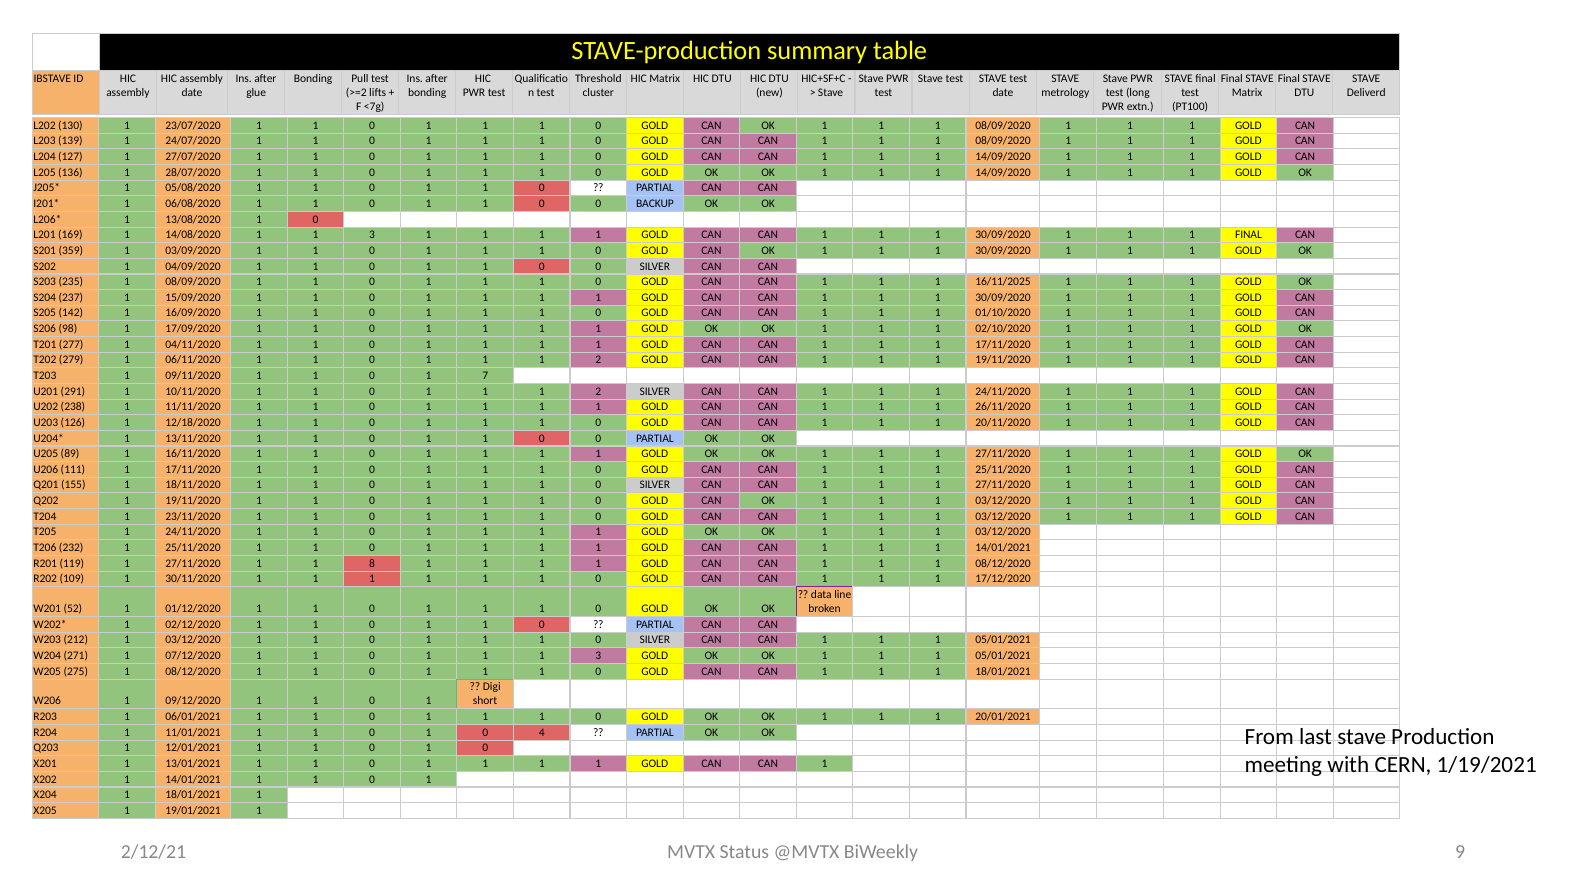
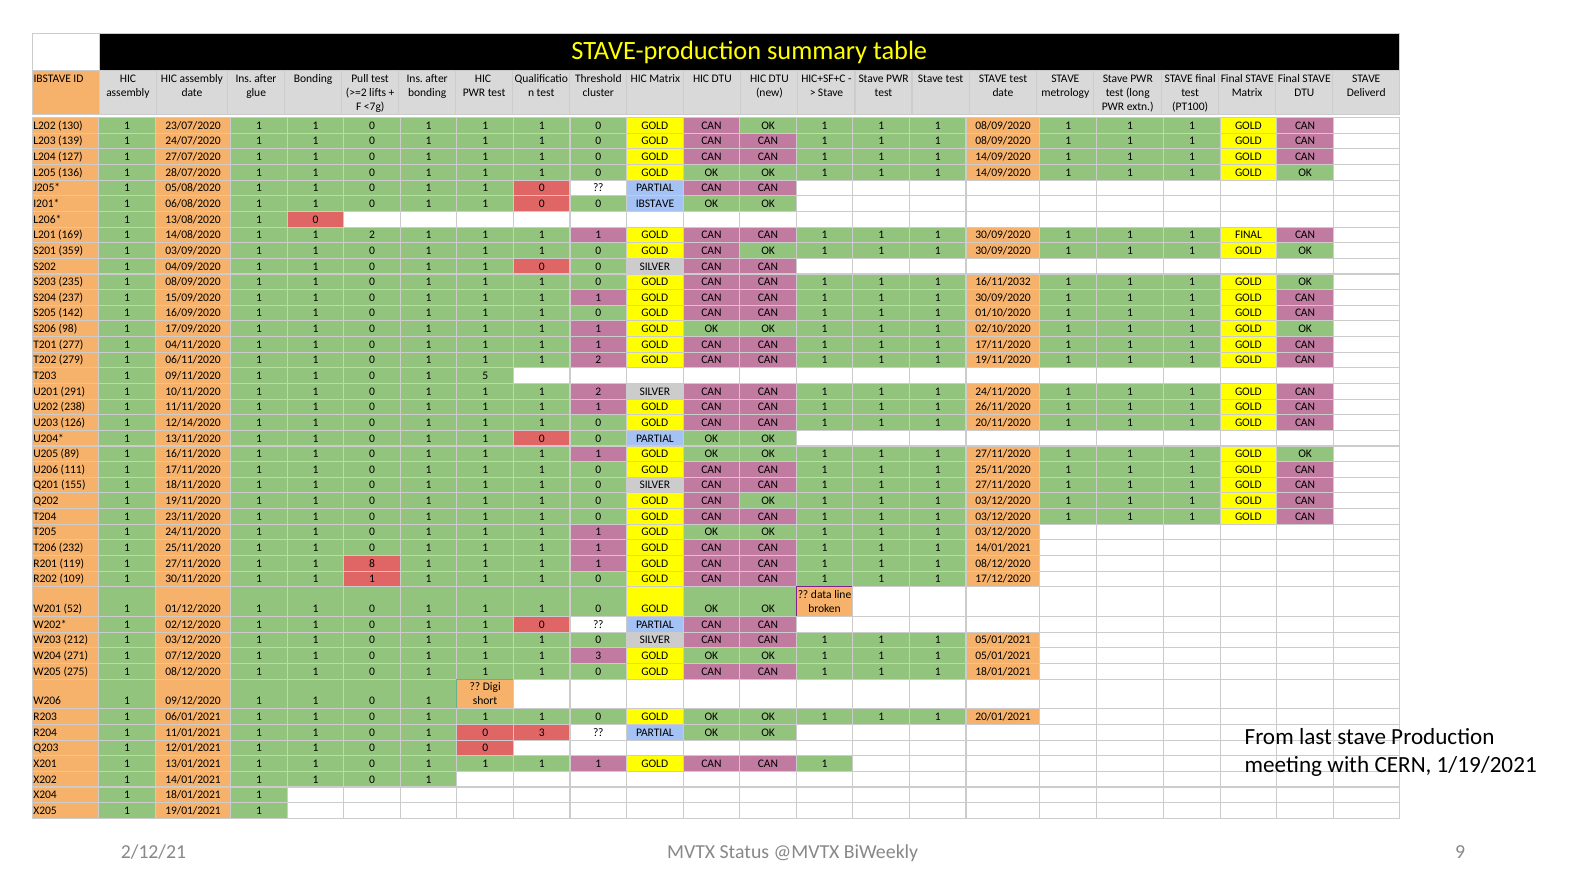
0 BACKUP: BACKUP -> IBSTAVE (655, 204)
14/08/2020 1 1 3: 3 -> 2 (372, 235)
16/11/2025: 16/11/2025 -> 16/11/2032 (1003, 282)
7: 7 -> 5 (485, 376)
12/18/2020: 12/18/2020 -> 12/14/2020 (193, 423)
0 4: 4 -> 3 (542, 732)
